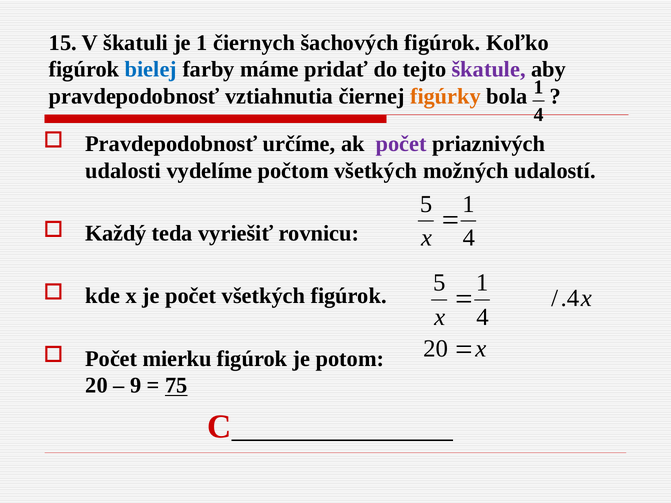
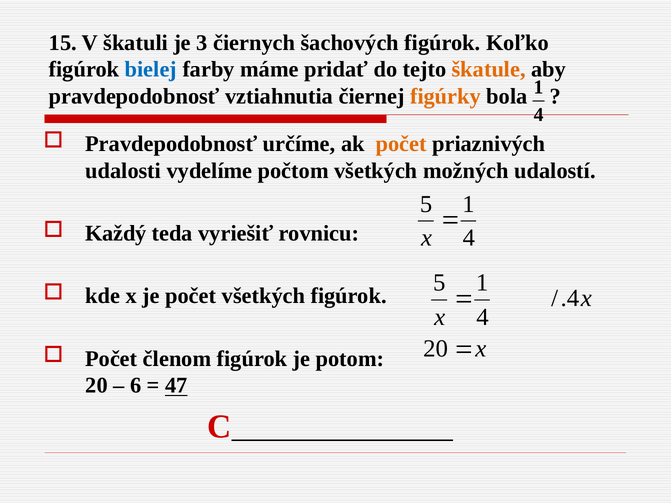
je 1: 1 -> 3 (202, 43)
škatule colour: purple -> orange (489, 70)
počet colour: purple -> orange (401, 144)
mierku: mierku -> členom (177, 359)
9: 9 -> 6 (136, 386)
75: 75 -> 47 (176, 386)
